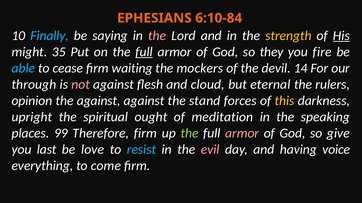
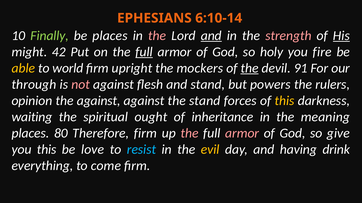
6:10-84: 6:10-84 -> 6:10-14 (219, 18)
Finally colour: light blue -> light green (50, 36)
be saying: saying -> places (110, 36)
and underline: none -> present (211, 36)
strength colour: yellow -> pink (288, 36)
35: 35 -> 42 (59, 52)
they: they -> holy (272, 52)
able colour: light blue -> yellow (23, 68)
cease: cease -> world (68, 68)
waiting: waiting -> upright (132, 68)
the underline: none -> present (250, 68)
14: 14 -> 91 (301, 68)
and cloud: cloud -> stand (208, 85)
eternal: eternal -> powers (270, 85)
upright: upright -> waiting (32, 117)
meditation: meditation -> inheritance (222, 117)
speaking: speaking -> meaning (325, 117)
99: 99 -> 80 (61, 133)
the colour: light green -> pink (190, 133)
you last: last -> this (47, 150)
evil colour: pink -> yellow (210, 150)
voice: voice -> drink (336, 150)
